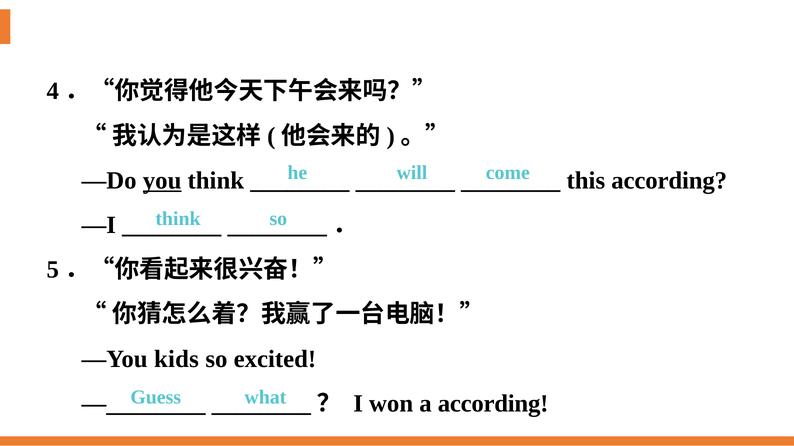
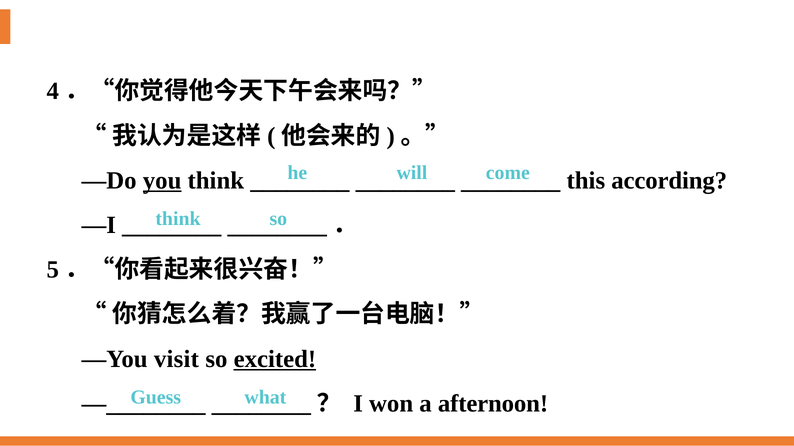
kids: kids -> visit (176, 359)
excited underline: none -> present (275, 359)
a according: according -> afternoon (493, 404)
